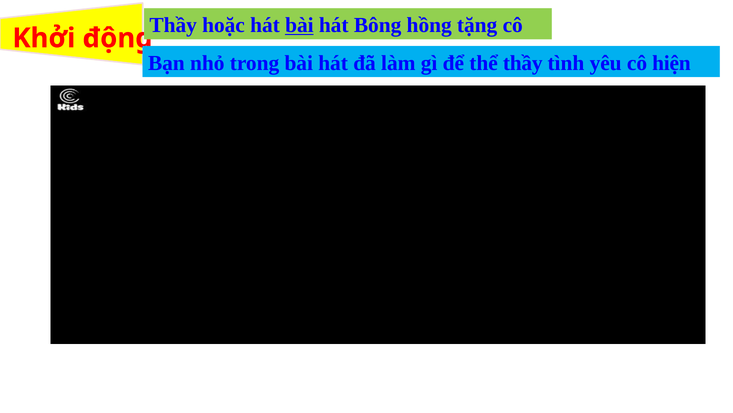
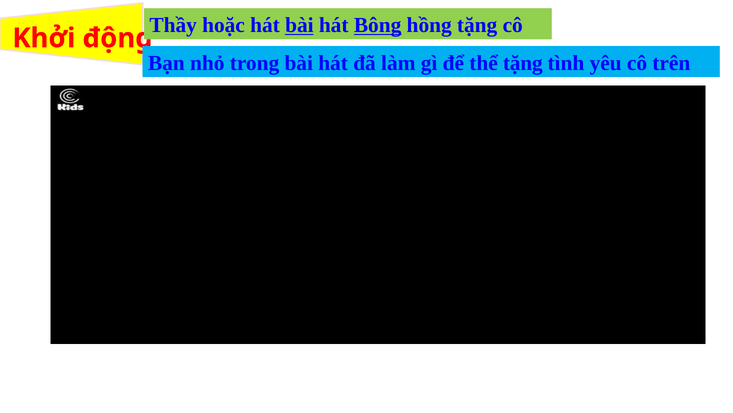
Bông underline: none -> present (378, 25)
thể thầy: thầy -> tặng (523, 63)
hiện: hiện -> trên (671, 63)
